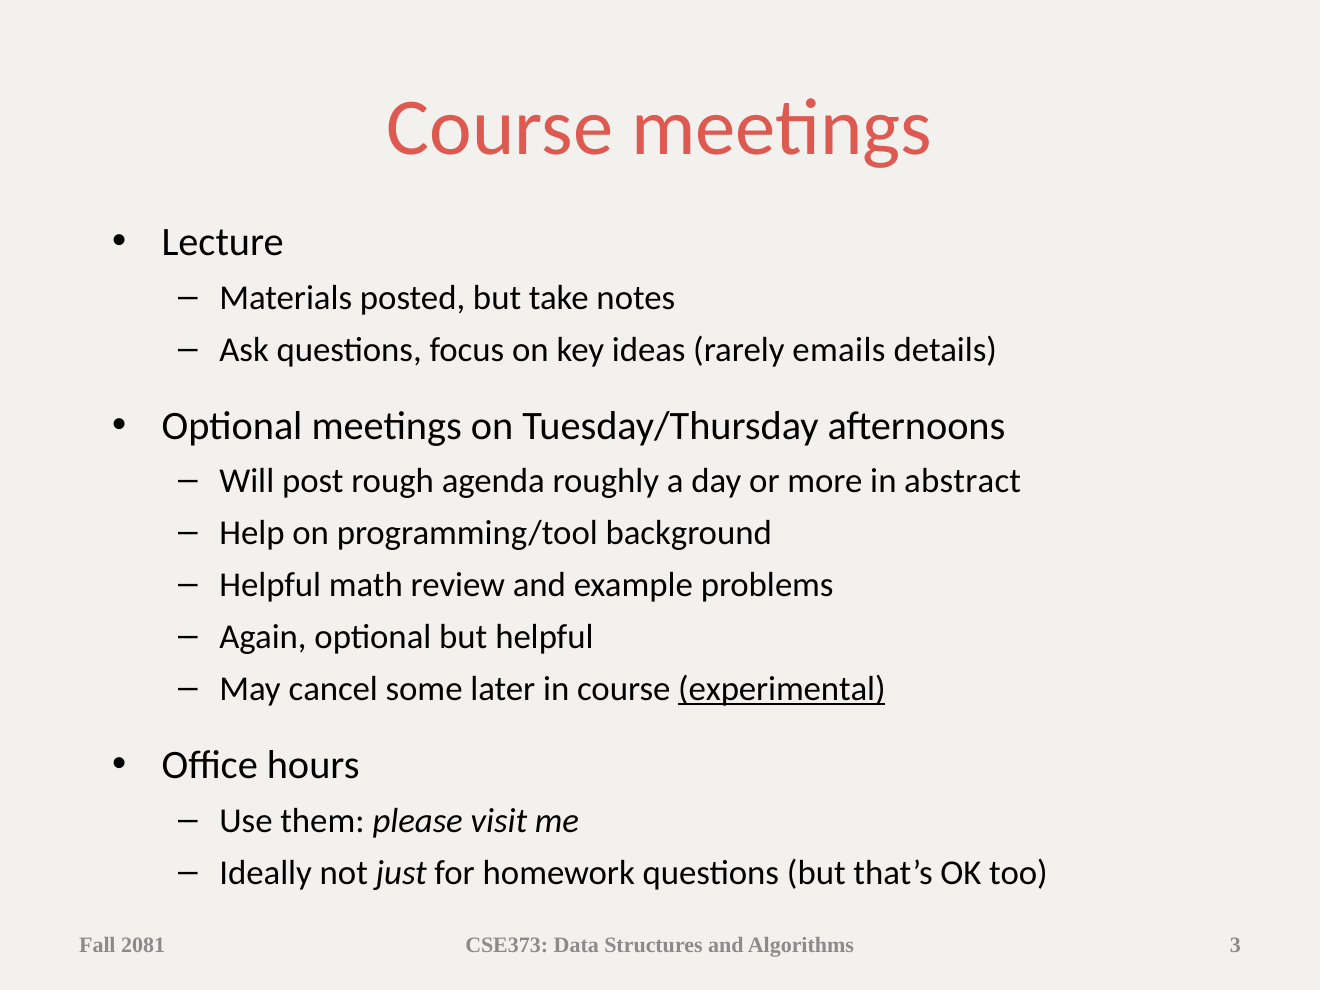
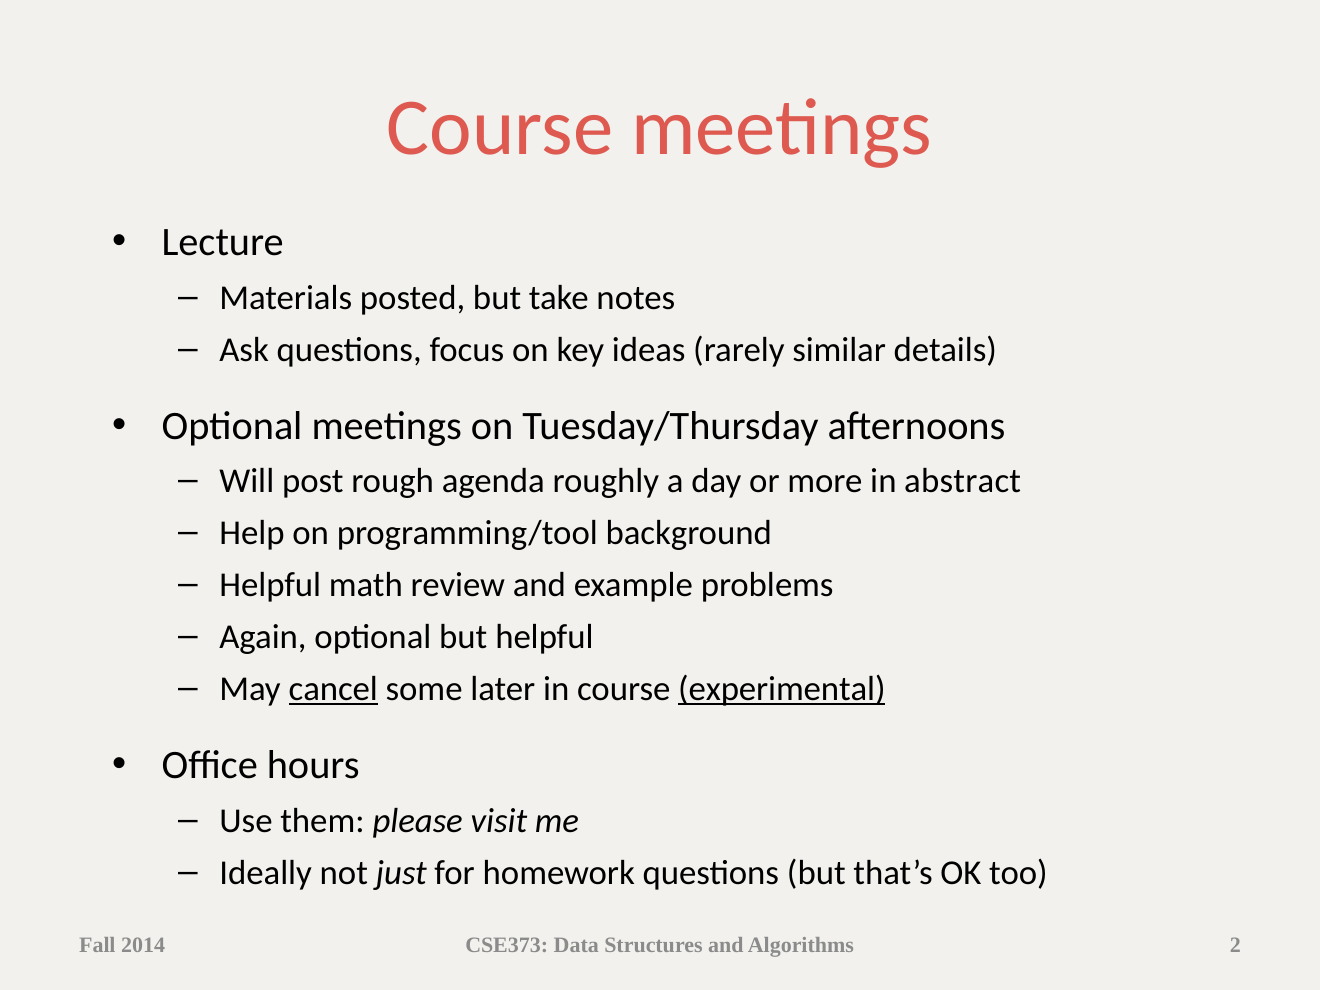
emails: emails -> similar (839, 350)
cancel underline: none -> present (333, 689)
2081: 2081 -> 2014 (143, 945)
3: 3 -> 2 (1235, 945)
